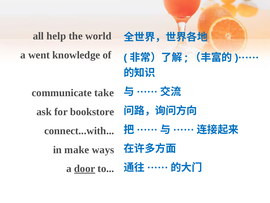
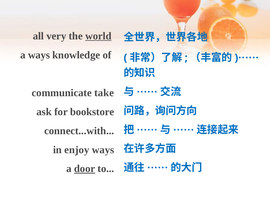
help: help -> very (56, 36)
world underline: none -> present (98, 36)
a went: went -> ways (39, 55)
make: make -> enjoy (77, 149)
